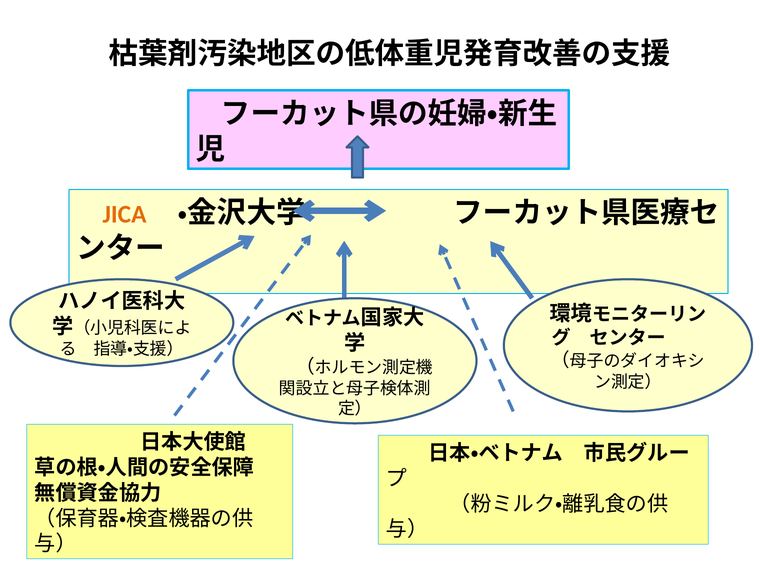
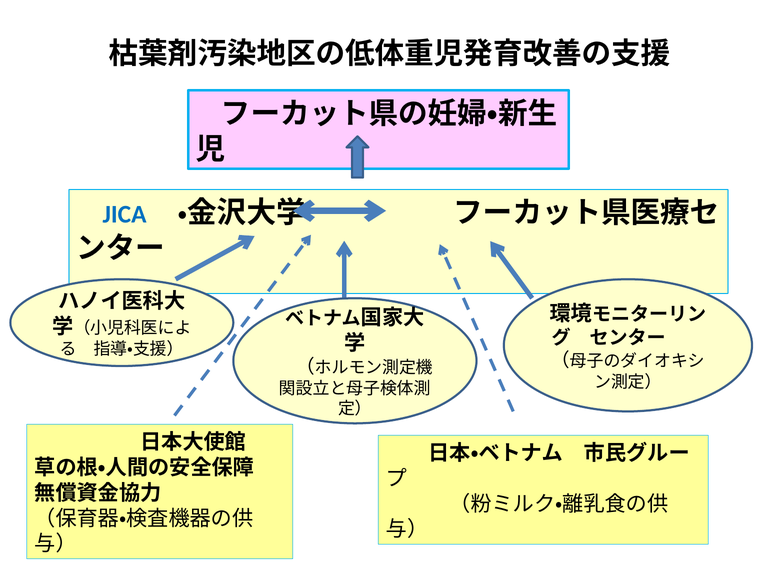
JICA colour: orange -> blue (125, 214)
